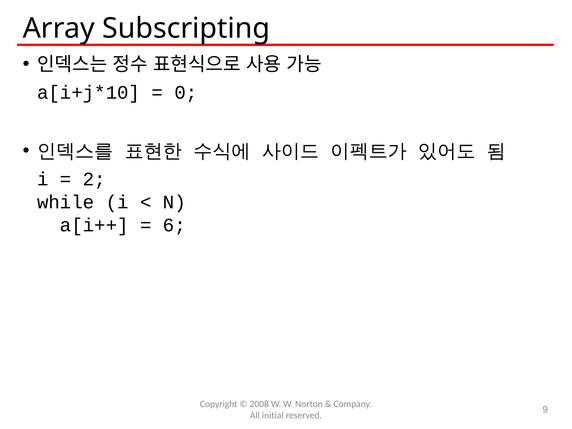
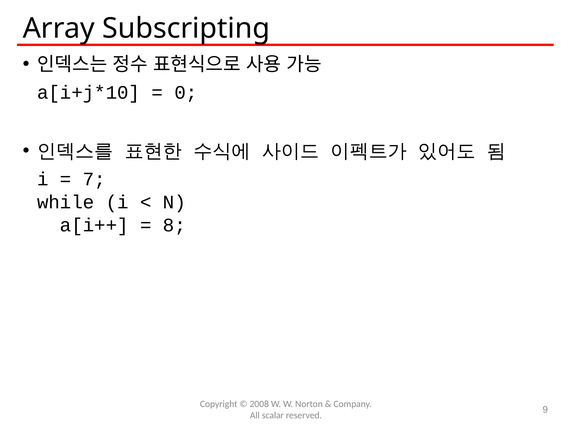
2: 2 -> 7 (94, 179)
6: 6 -> 8 (174, 225)
initial: initial -> scalar (273, 415)
